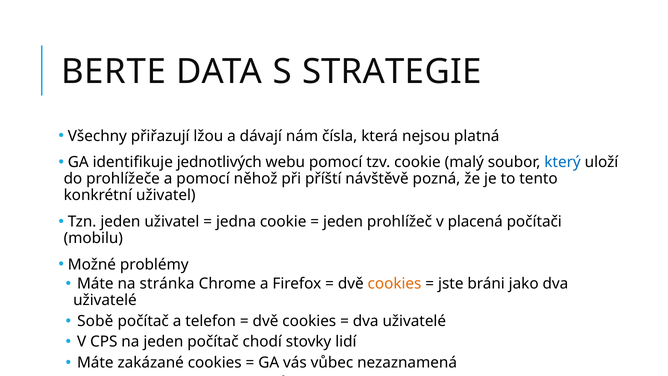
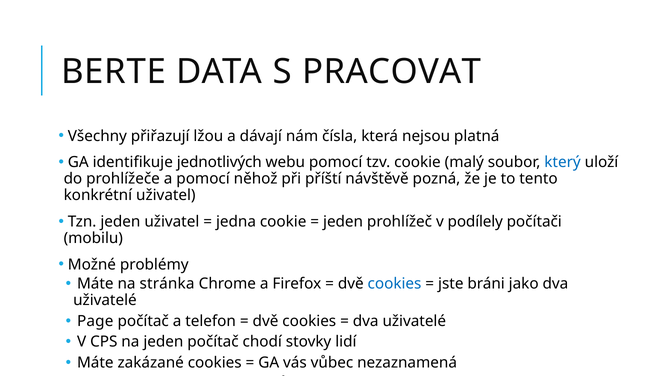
STRATEGIE: STRATEGIE -> PRACOVAT (392, 72)
placená: placená -> podílely (475, 222)
cookies colour: orange -> blue (395, 284)
Sobě: Sobě -> Page (95, 321)
